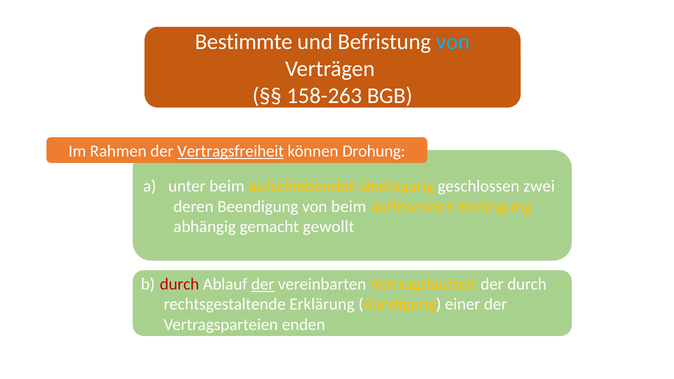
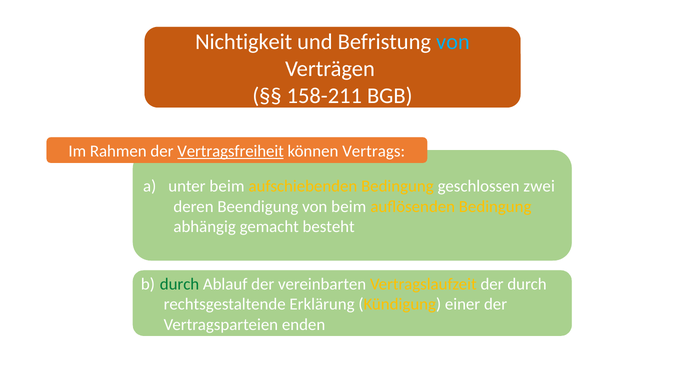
Bestimmte: Bestimmte -> Nichtigkeit (244, 42)
158-263: 158-263 -> 158-211 (324, 96)
Drohung: Drohung -> Vertrags (374, 151)
gewollt: gewollt -> besteht (329, 227)
durch colour: red -> green (180, 284)
der underline: present -> none (263, 284)
